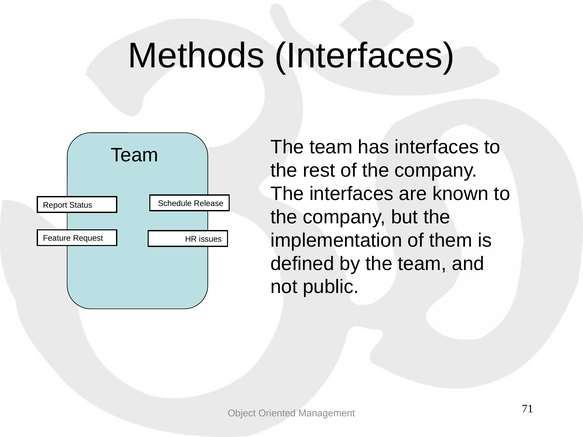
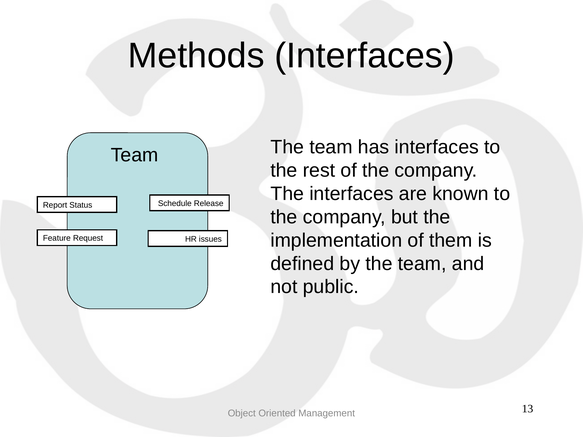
71: 71 -> 13 (528, 409)
